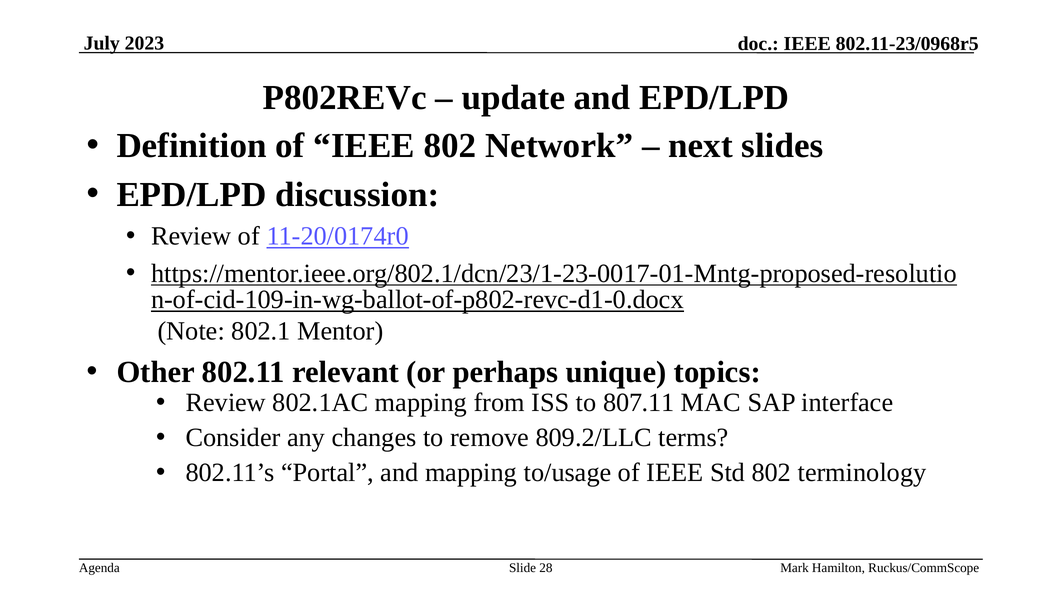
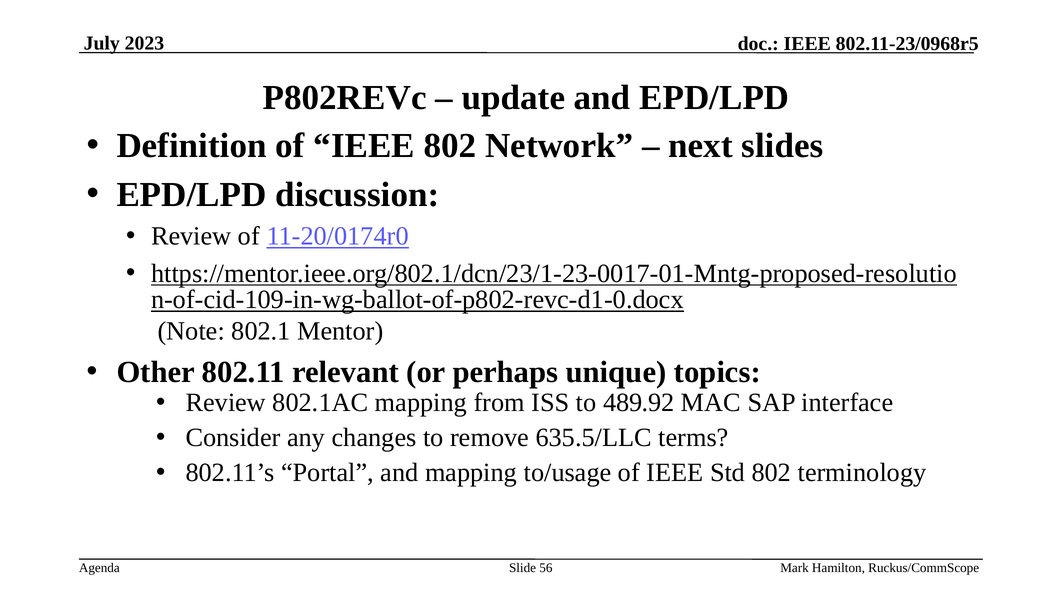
807.11: 807.11 -> 489.92 (639, 403)
809.2/LLC: 809.2/LLC -> 635.5/LLC (594, 438)
28: 28 -> 56 (546, 568)
